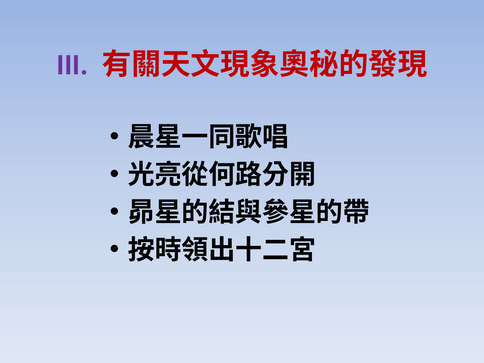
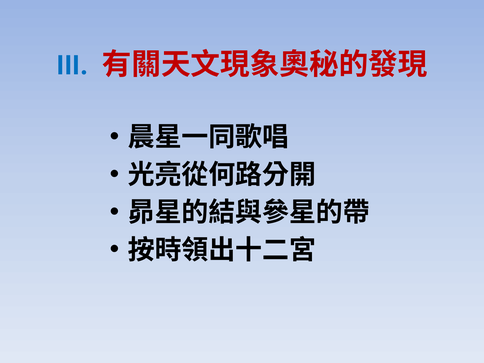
III colour: purple -> blue (72, 65)
